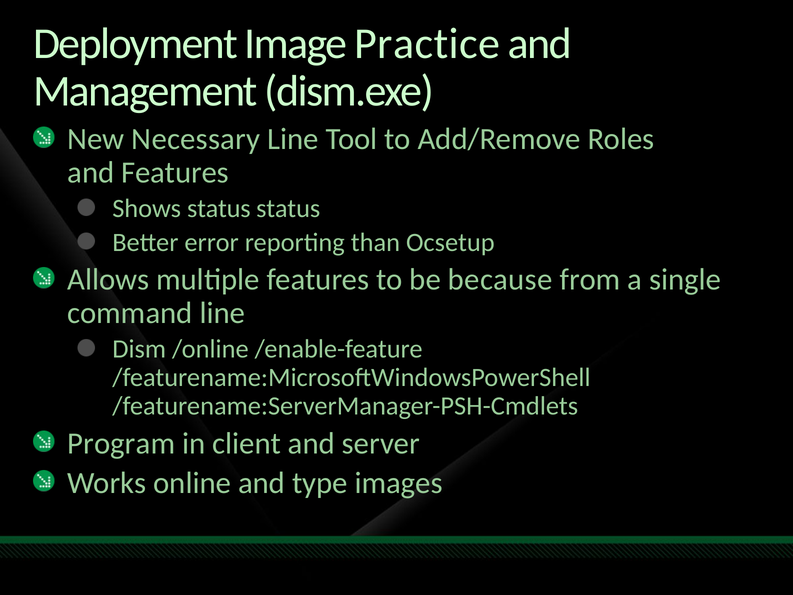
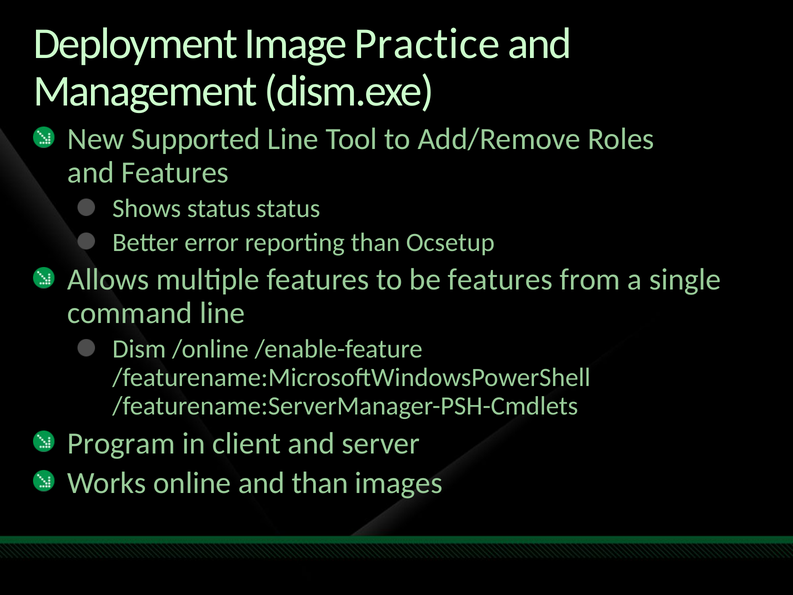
Necessary: Necessary -> Supported (196, 139)
be because: because -> features (500, 279)
and type: type -> than (320, 483)
